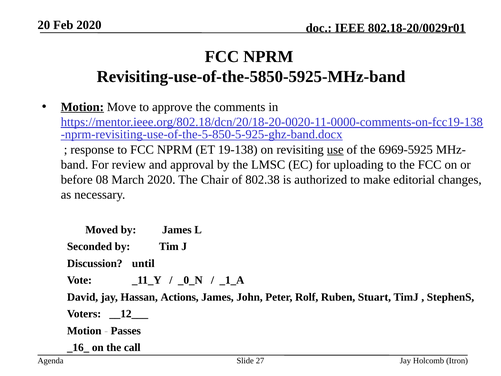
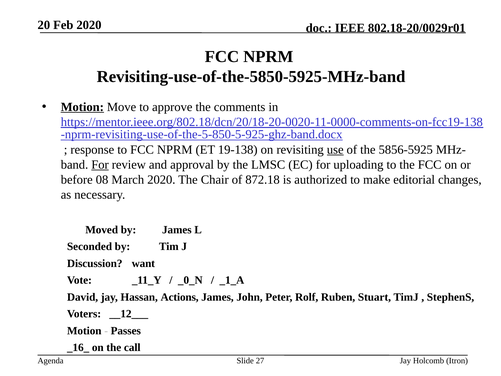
6969-5925: 6969-5925 -> 5856-5925 (406, 149)
For underline: none -> present (100, 164)
802.38: 802.38 -> 872.18 (263, 180)
until: until -> want (143, 263)
